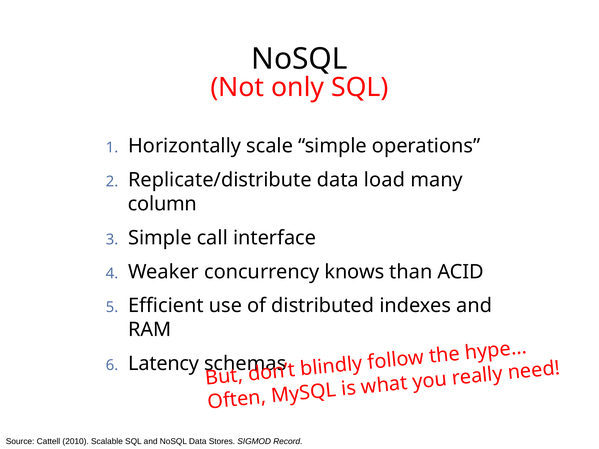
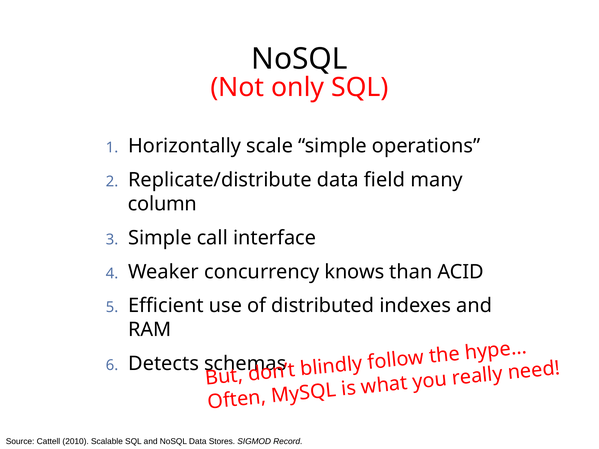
load: load -> field (385, 180)
Latency: Latency -> Detects (164, 364)
